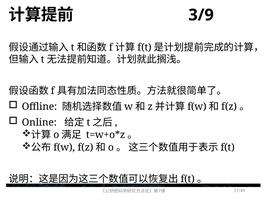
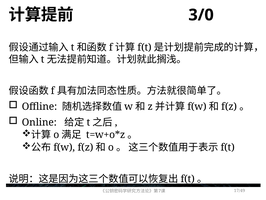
3/9: 3/9 -> 3/0 (201, 15)
